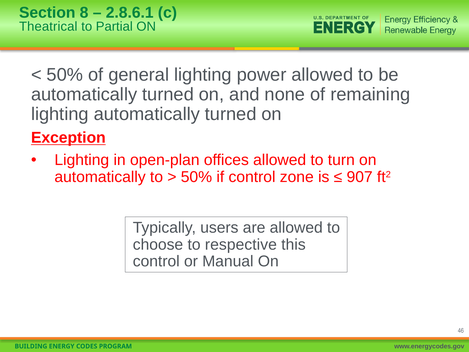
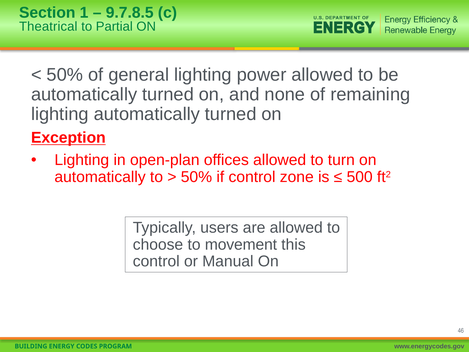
8: 8 -> 1 (84, 13)
2.8.6.1: 2.8.6.1 -> 9.7.8.5 (130, 13)
907: 907 -> 500 (360, 177)
respective: respective -> movement (241, 244)
